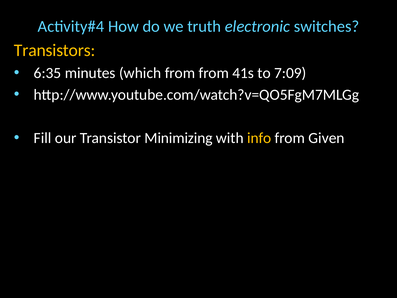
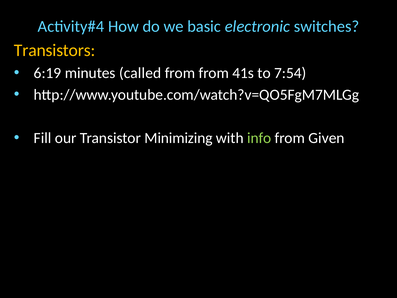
truth: truth -> basic (204, 26)
6:35: 6:35 -> 6:19 (48, 73)
which: which -> called (140, 73)
7:09: 7:09 -> 7:54 (290, 73)
info colour: yellow -> light green (259, 138)
